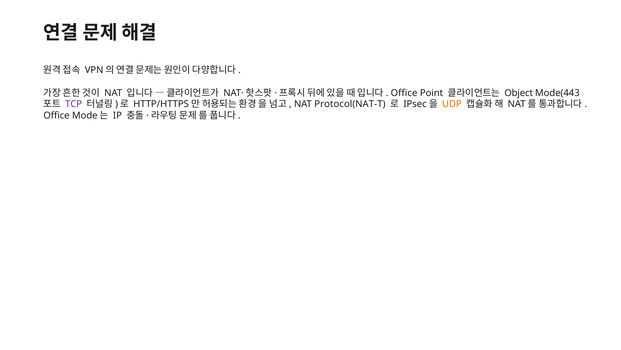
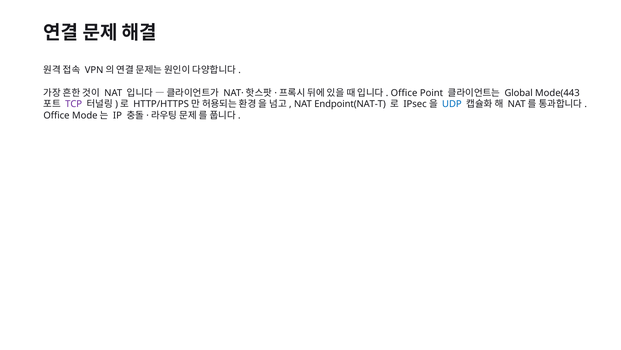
Object: Object -> Global (519, 93)
Protocol(NAT-T: Protocol(NAT-T -> Endpoint(NAT-T (350, 104)
UDP colour: orange -> blue (452, 104)
